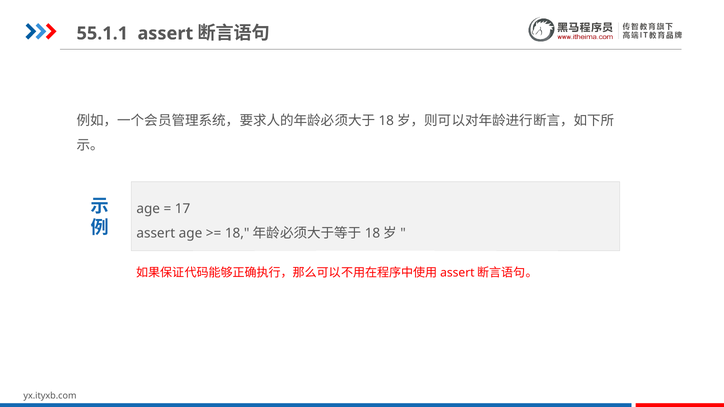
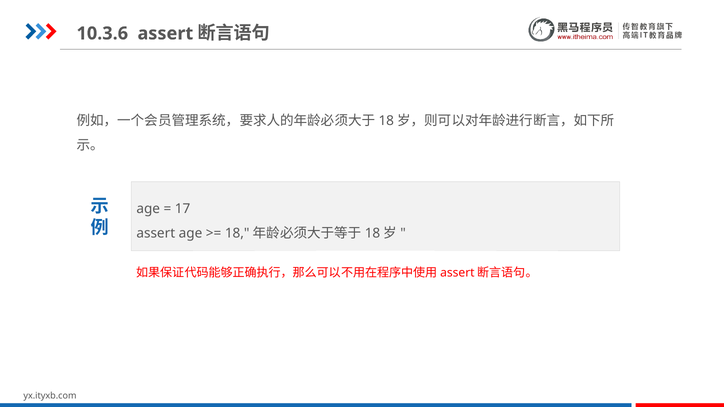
55.1.1: 55.1.1 -> 10.3.6 (102, 33)
